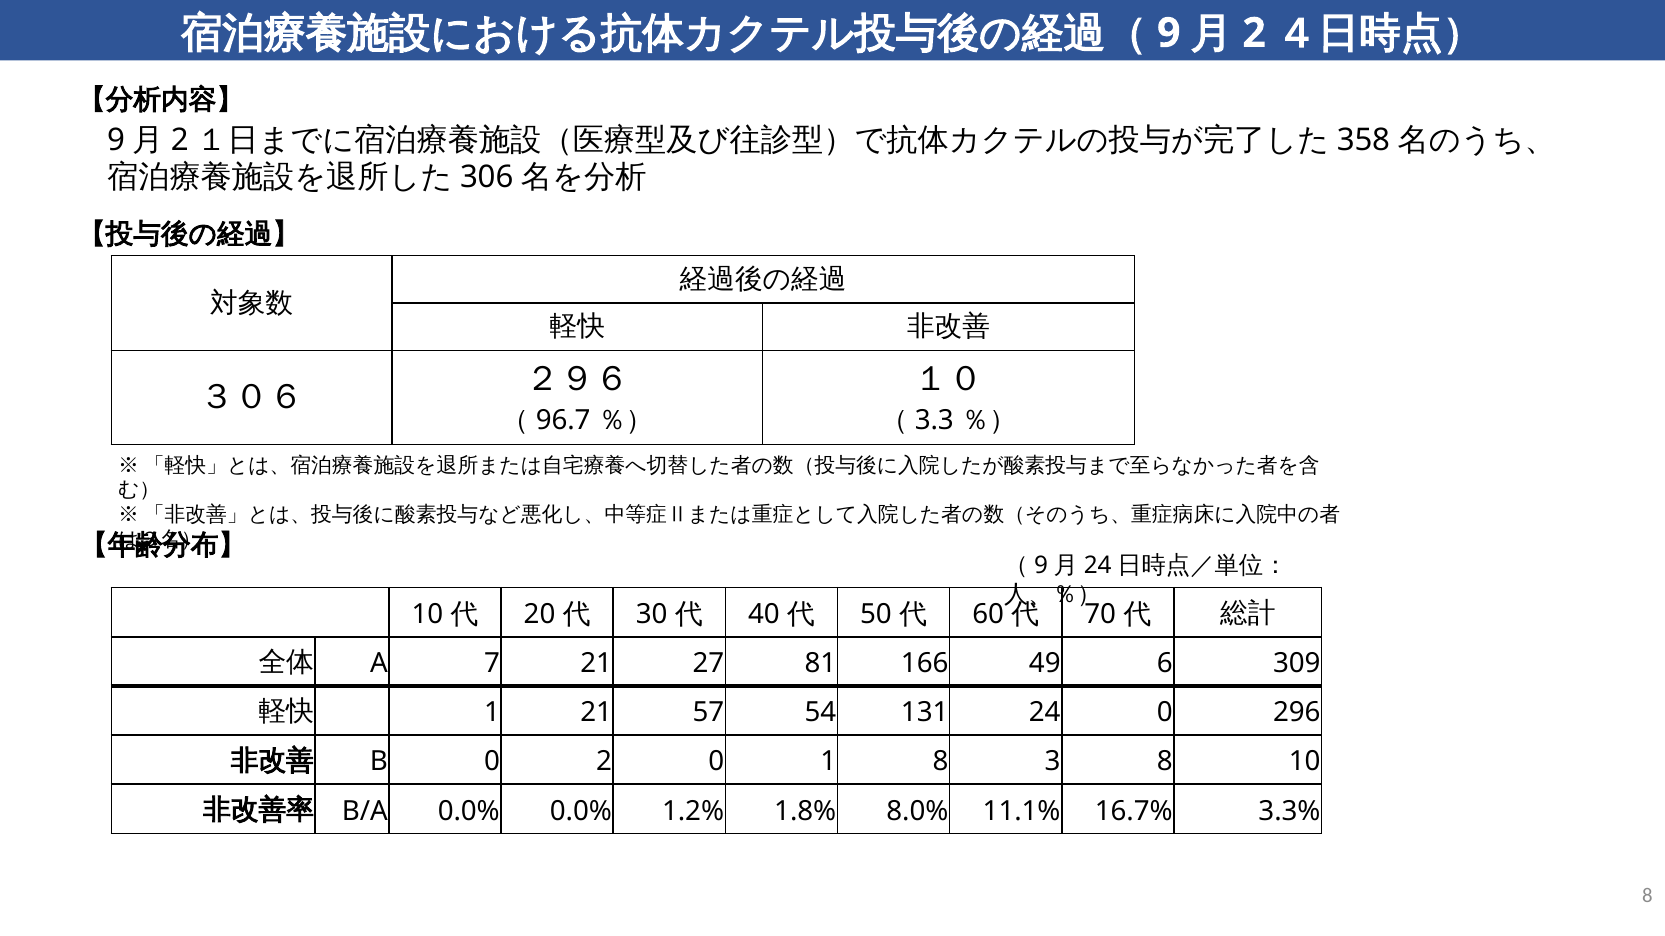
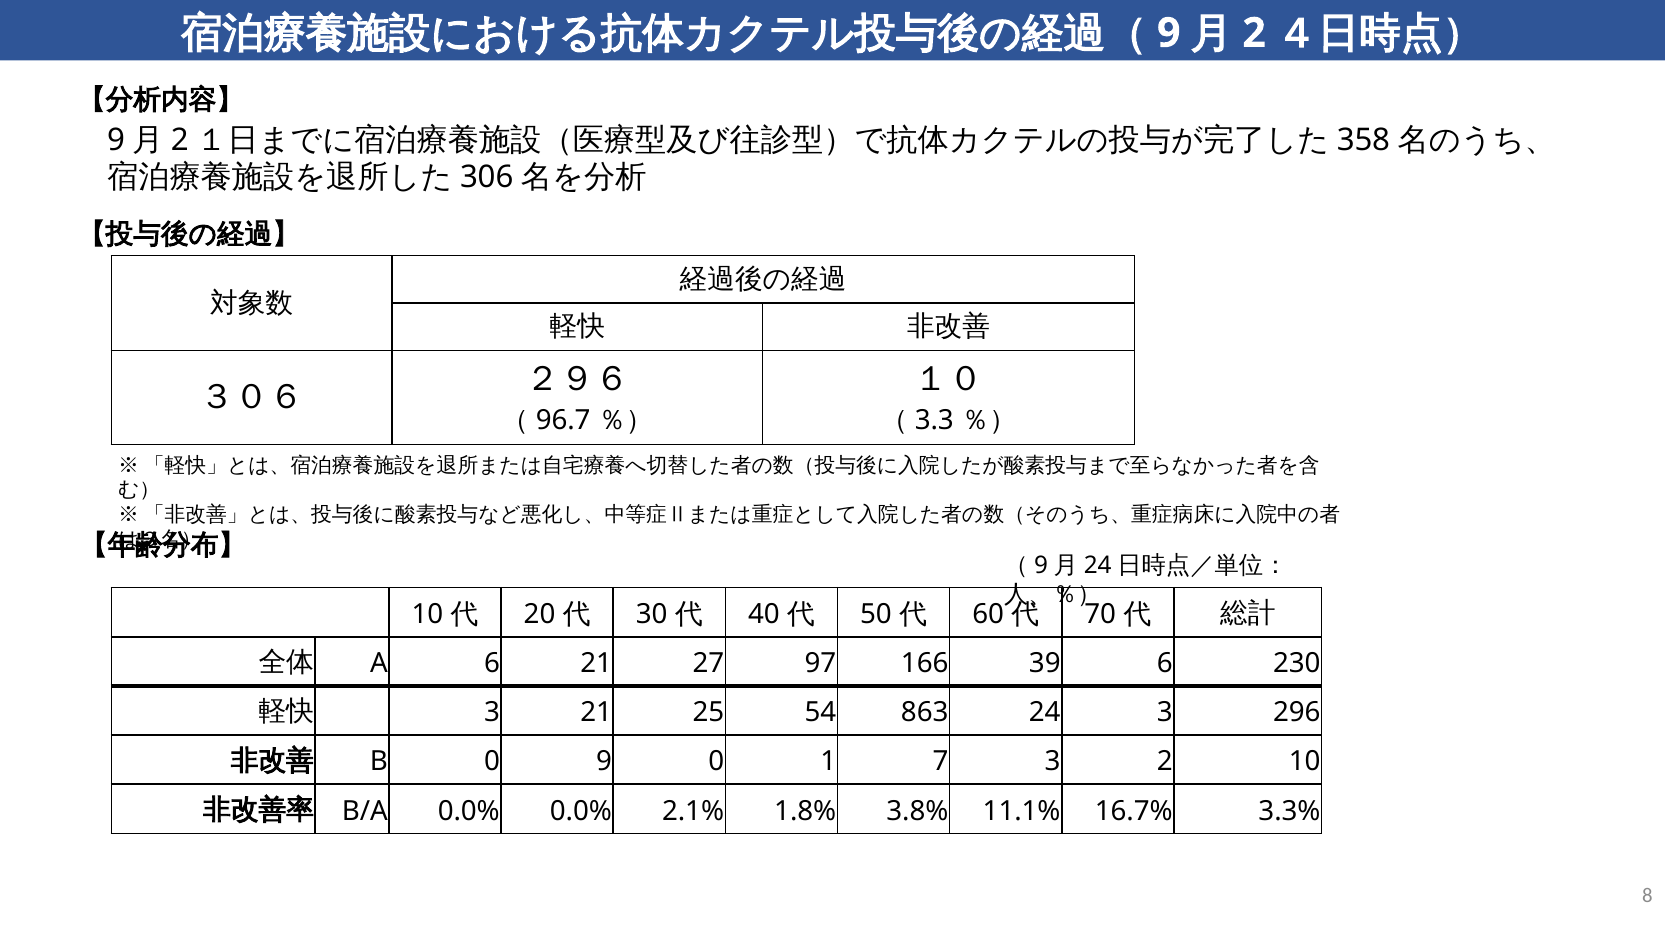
A 7: 7 -> 6 (492, 664)
81: 81 -> 97 (820, 664)
49: 49 -> 39 (1045, 664)
309: 309 -> 230 (1297, 664)
1: 1 -> 3 (492, 713)
57: 57 -> 25 (708, 713)
131: 131 -> 863 (925, 713)
24 0: 0 -> 3 (1165, 713)
0 2: 2 -> 9 (604, 762)
1 8: 8 -> 7 (941, 762)
3 8: 8 -> 2 (1165, 762)
1.2%: 1.2% -> 2.1% (693, 811)
8.0%: 8.0% -> 3.8% (917, 811)
